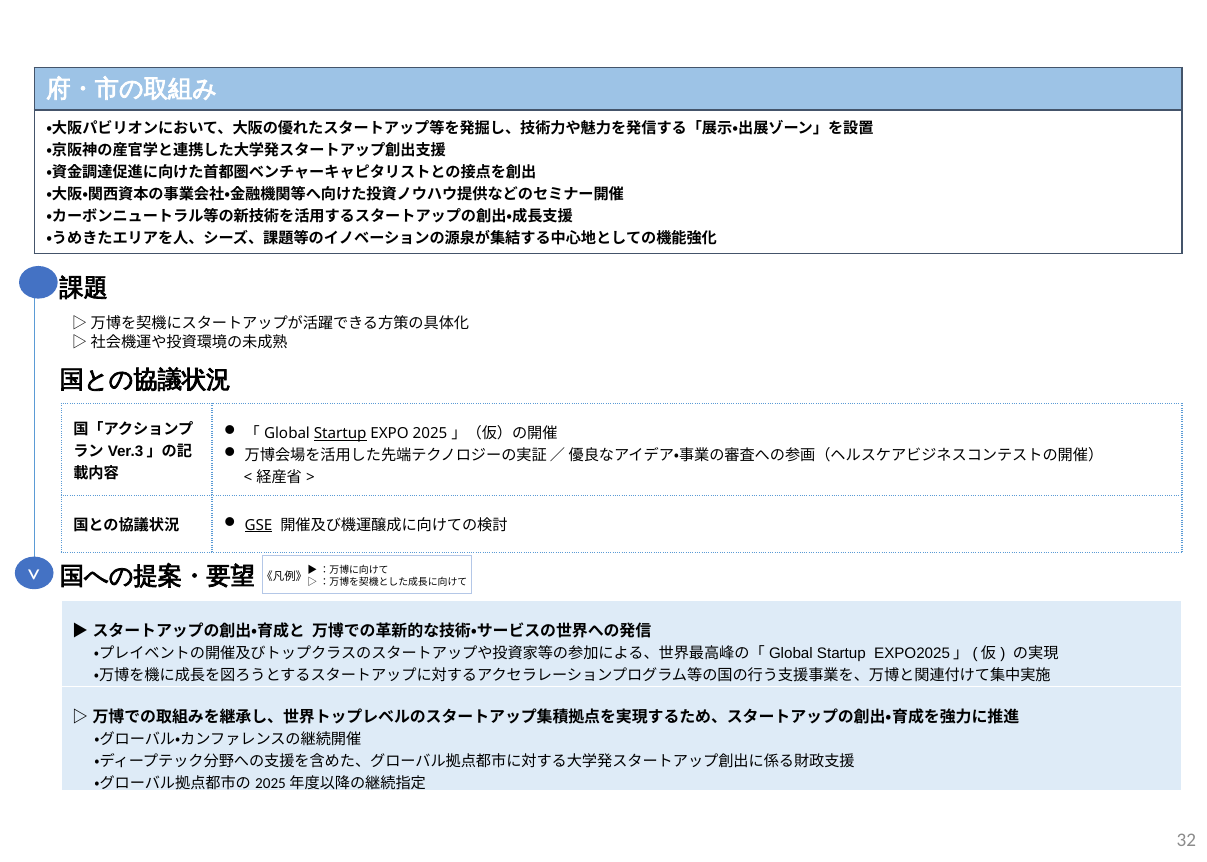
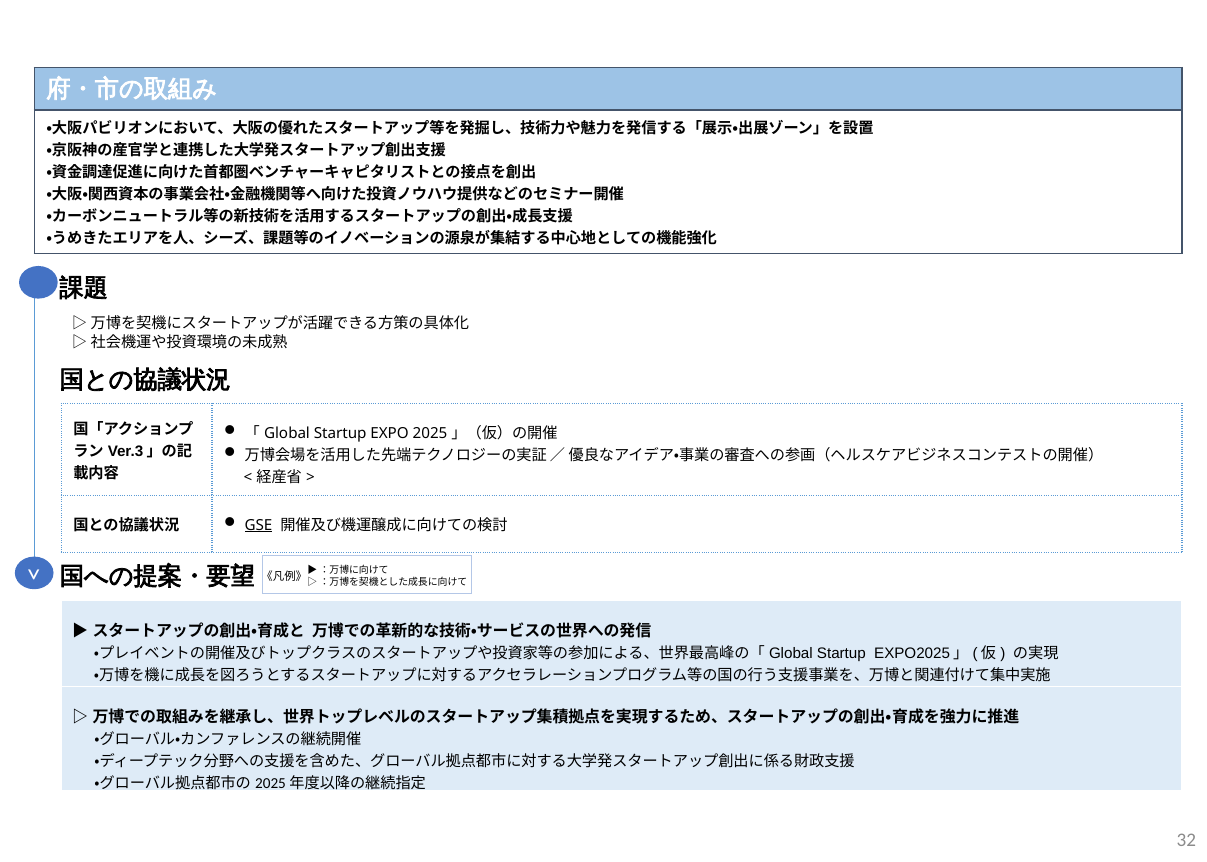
Startup underline: present -> none (340, 434)
